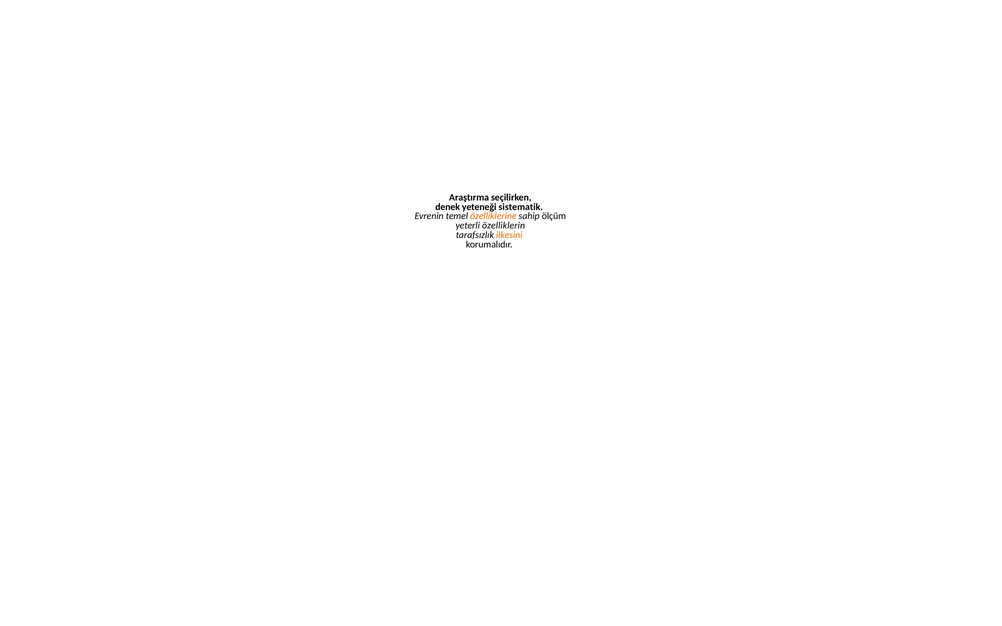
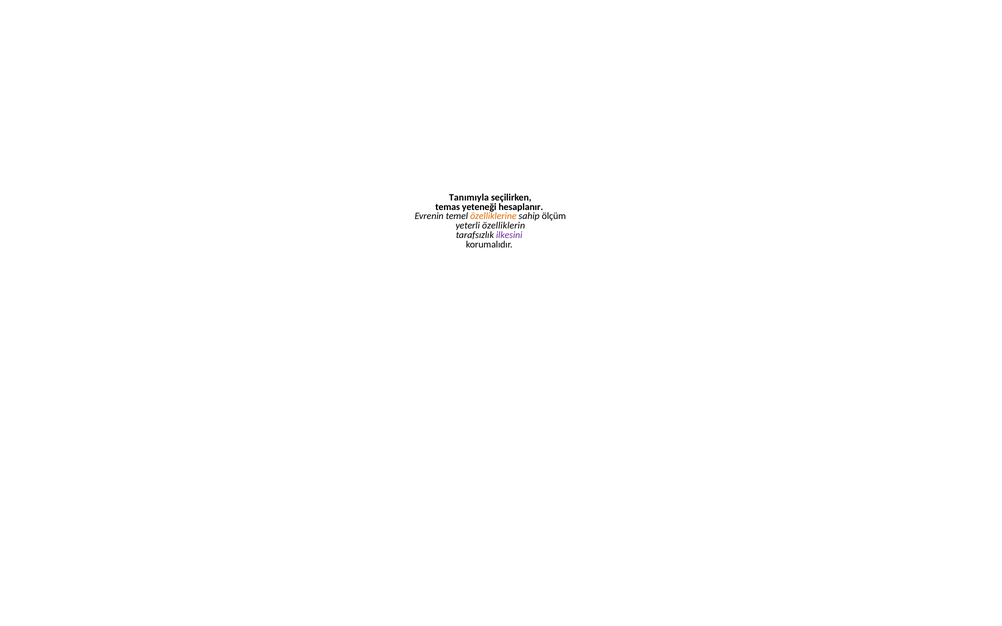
Araştırma: Araştırma -> Tanımıyla (469, 198)
denek: denek -> temas (448, 207)
sistematik: sistematik -> hesaplanır (521, 207)
ilkesini colour: orange -> purple (509, 235)
